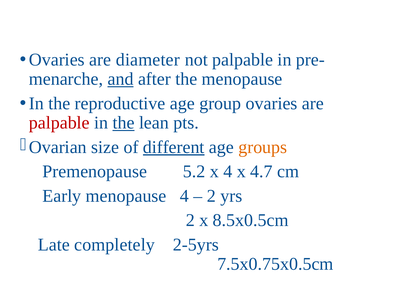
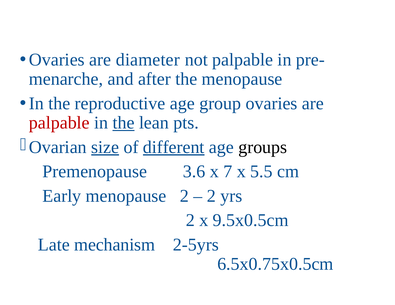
and underline: present -> none (121, 79)
size underline: none -> present (105, 147)
groups colour: orange -> black (263, 147)
5.2: 5.2 -> 3.6 (194, 172)
x 4: 4 -> 7 (228, 172)
4.7: 4.7 -> 5.5 (261, 172)
menopause 4: 4 -> 2 (184, 196)
8.5x0.5cm: 8.5x0.5cm -> 9.5x0.5cm (251, 220)
completely: completely -> mechanism (115, 245)
7.5x0.75x0.5cm: 7.5x0.75x0.5cm -> 6.5x0.75x0.5cm (275, 264)
